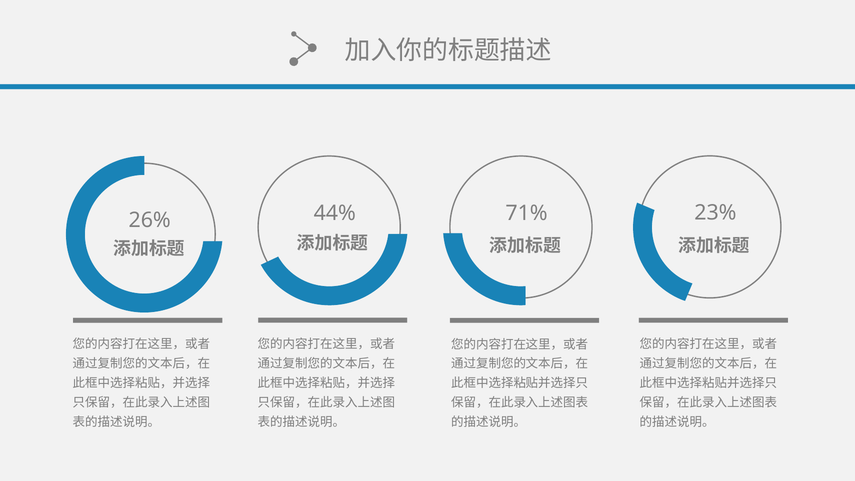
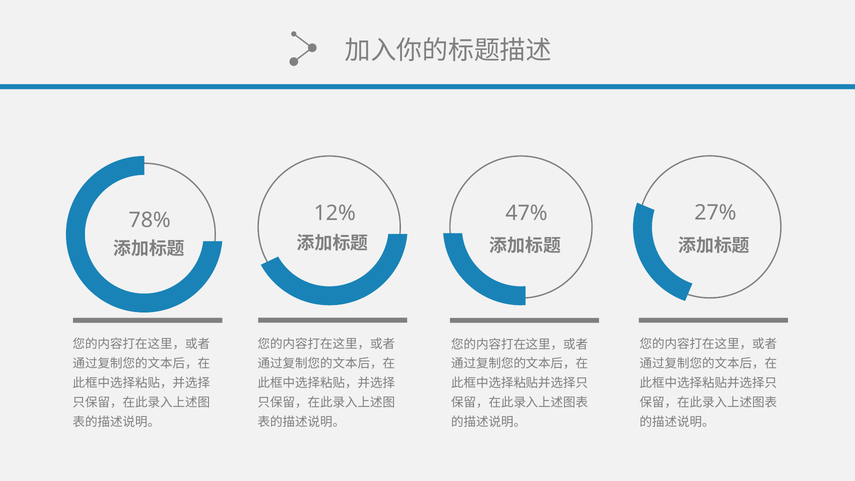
23%: 23% -> 27% (715, 213)
44%: 44% -> 12% (335, 213)
71%: 71% -> 47% (527, 213)
26%: 26% -> 78% (150, 220)
